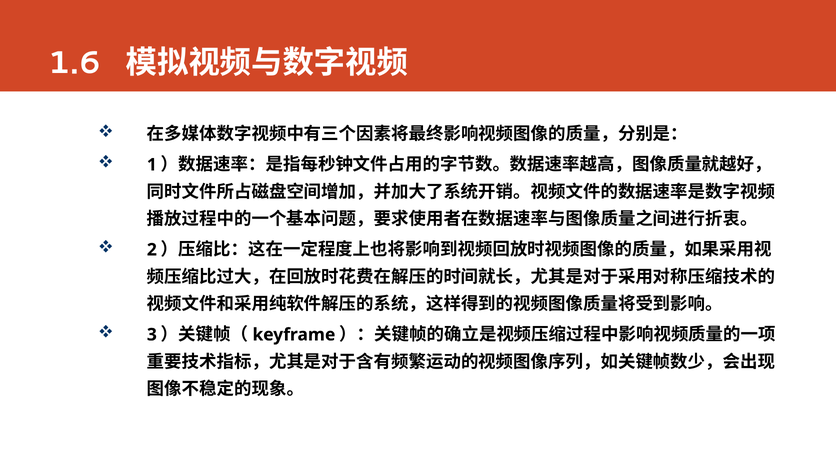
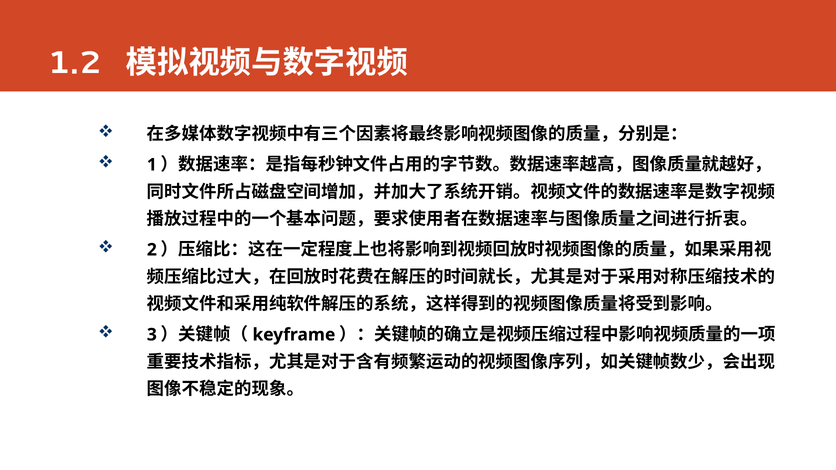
1.6: 1.6 -> 1.2 (74, 63)
